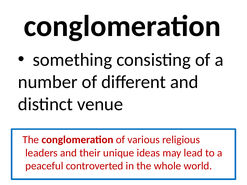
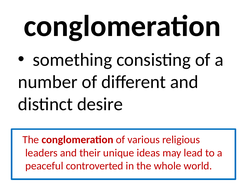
venue: venue -> desire (100, 104)
